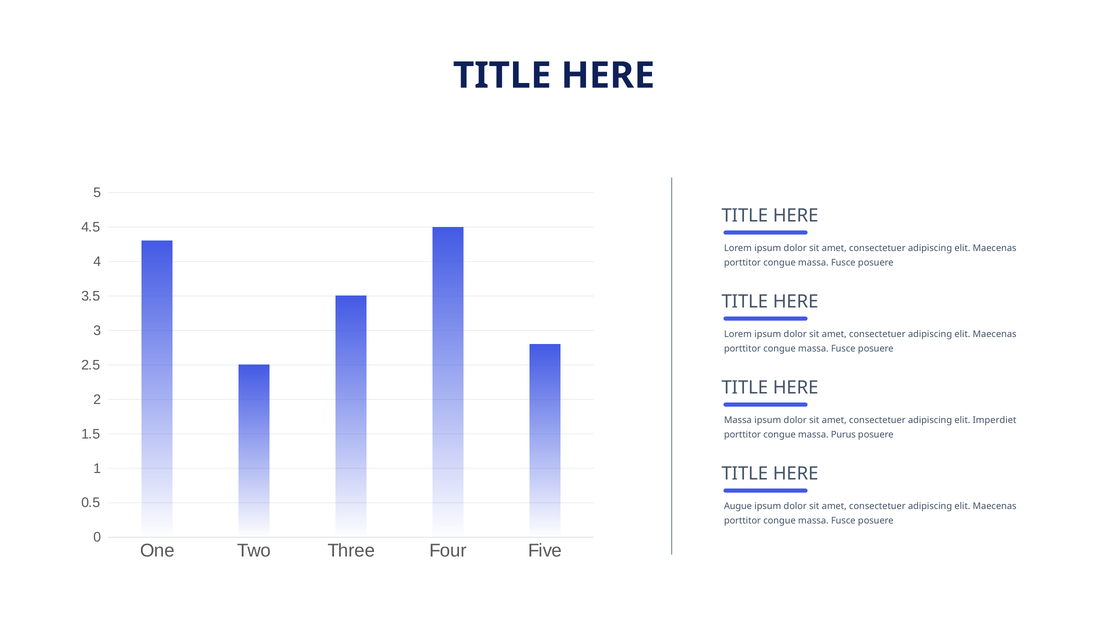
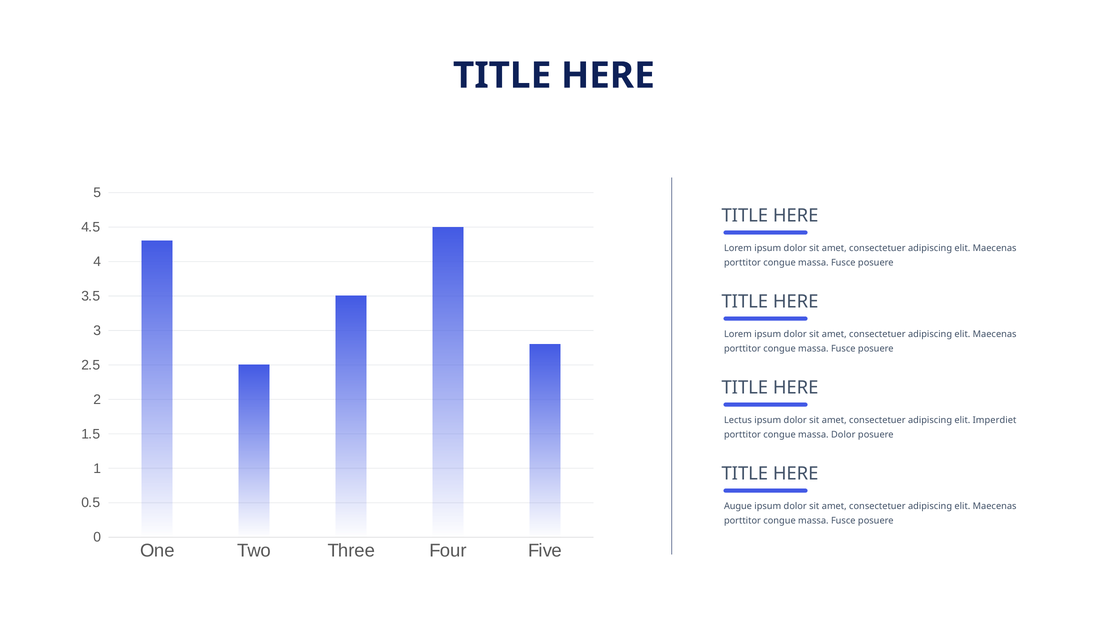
Massa: Massa -> Lectus (738, 421)
massa Purus: Purus -> Dolor (843, 435)
